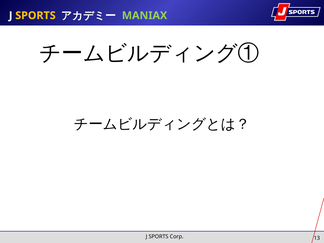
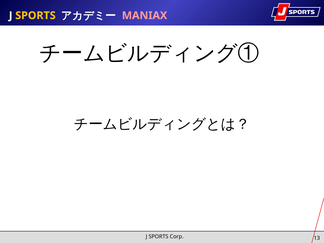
MANIAX colour: light green -> pink (145, 16)
